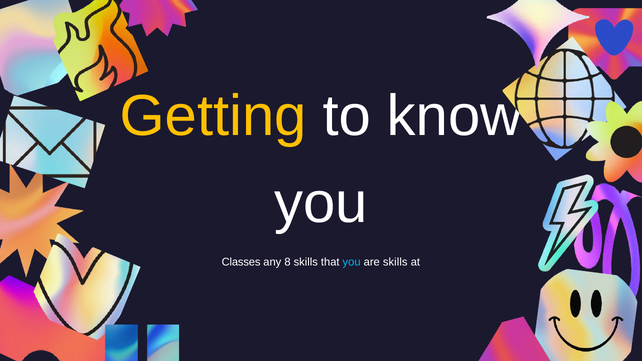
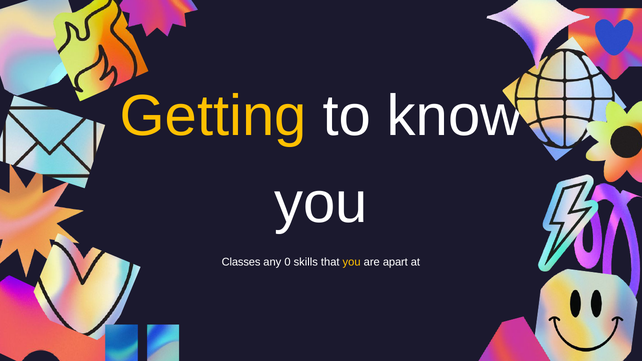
8: 8 -> 0 (287, 262)
you colour: light blue -> yellow (352, 262)
are skills: skills -> apart (395, 262)
